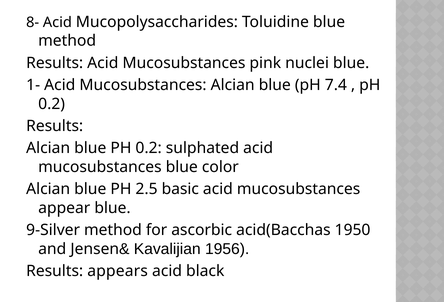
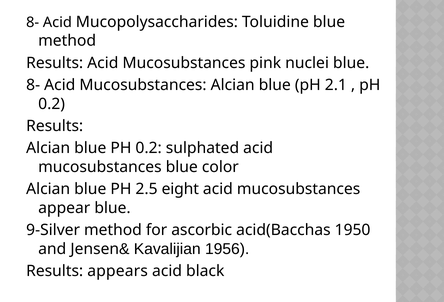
1-: 1- -> 8- (33, 85)
7.4: 7.4 -> 2.1 (336, 85)
basic: basic -> eight (180, 189)
